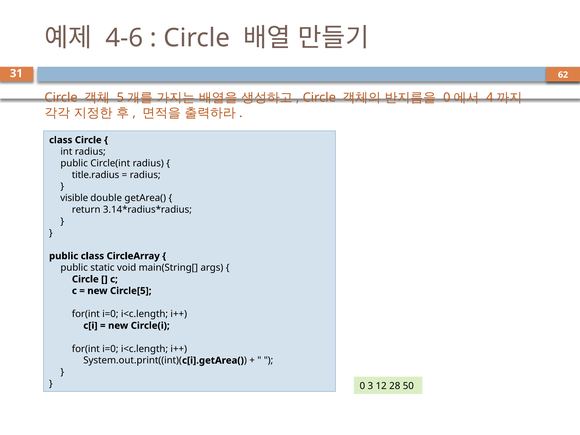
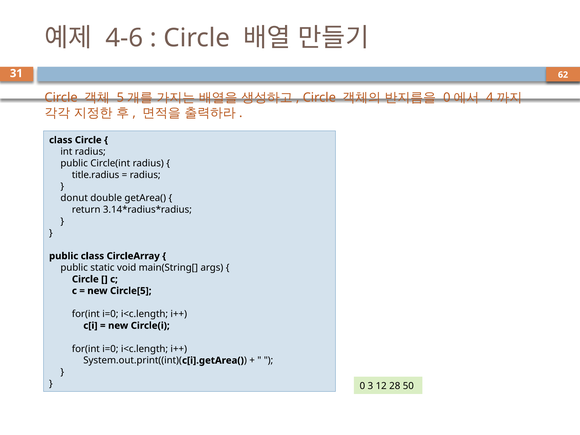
visible: visible -> donut (74, 198)
